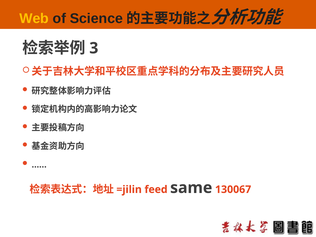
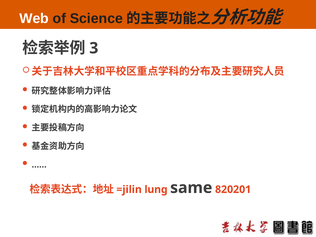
Web colour: yellow -> white (34, 18)
feed: feed -> lung (156, 189)
130067: 130067 -> 820201 (233, 189)
